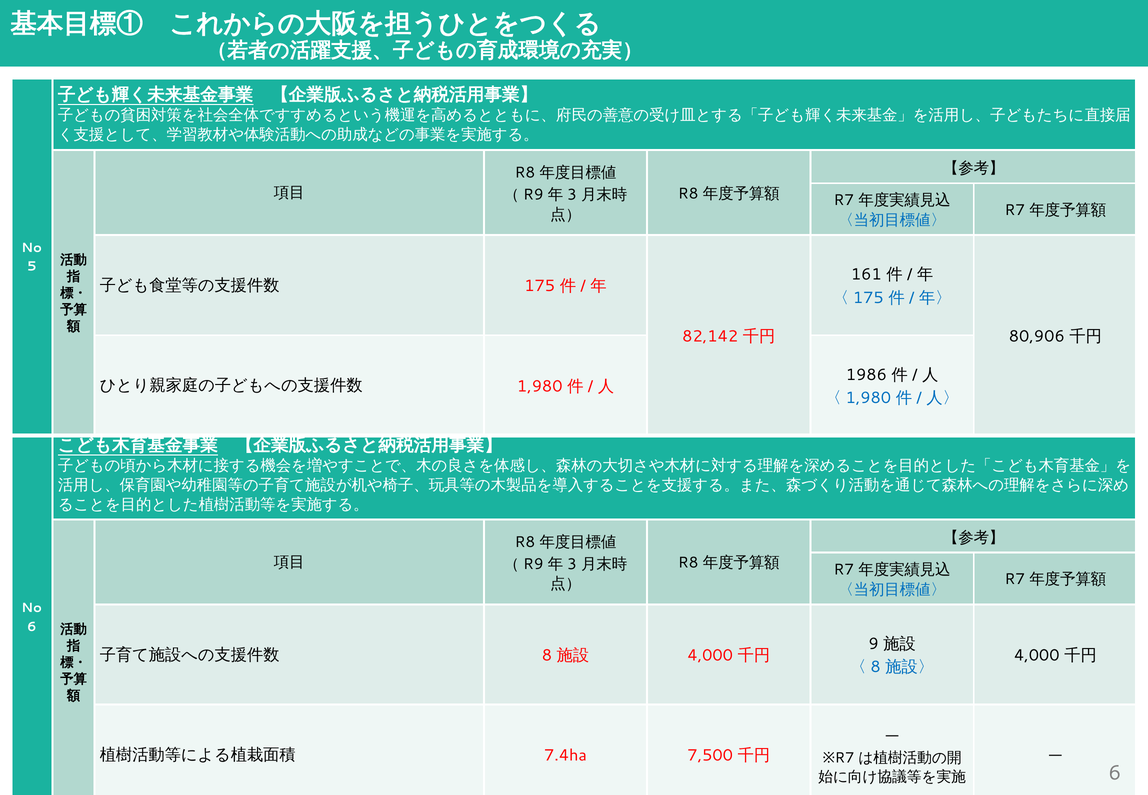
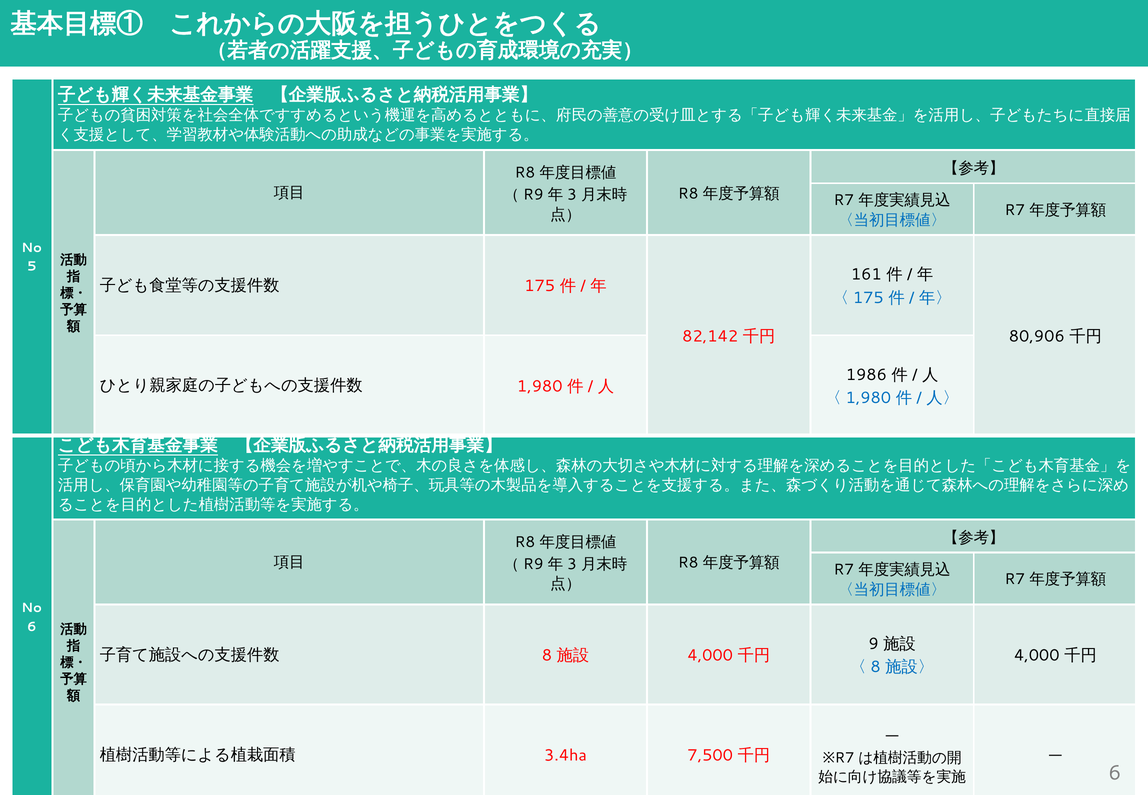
7.4ha: 7.4ha -> 3.4ha (565, 755)
